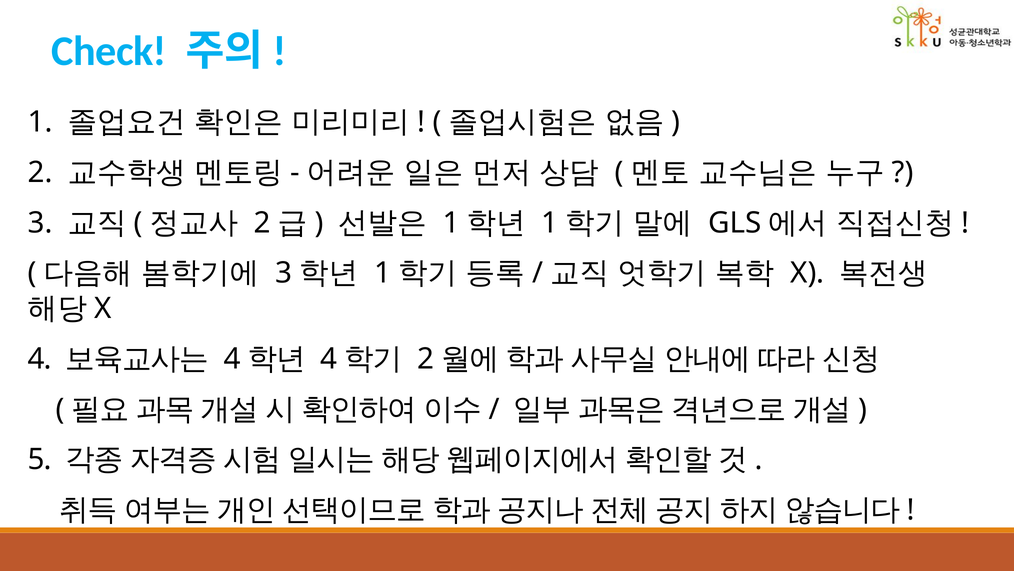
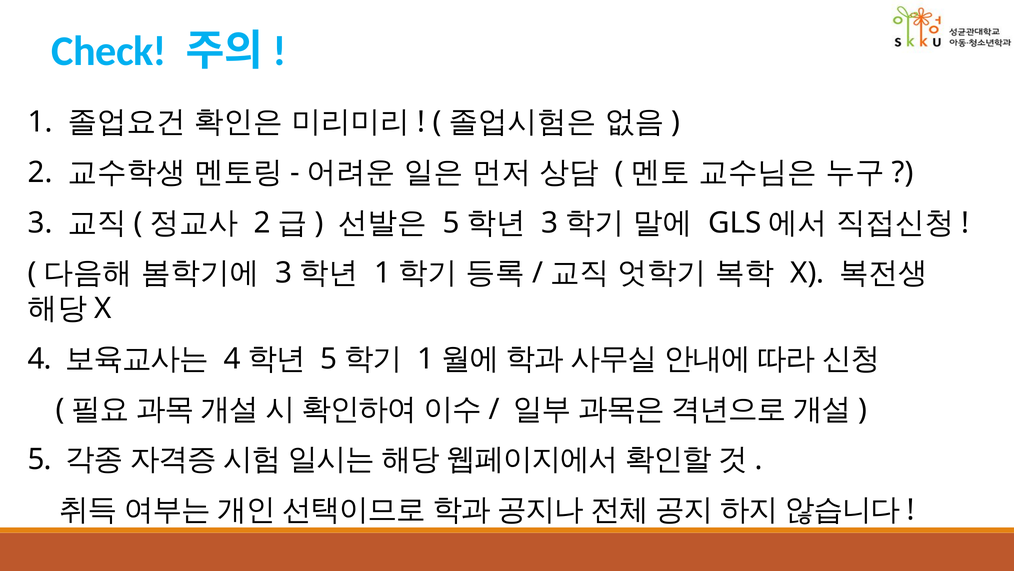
1: 1 -> 5 (451, 222)
1: 1 -> 3 (550, 222)
4: 4 -> 5 (329, 359)
2: 2 -> 1 (426, 359)
